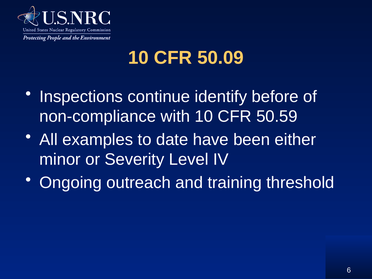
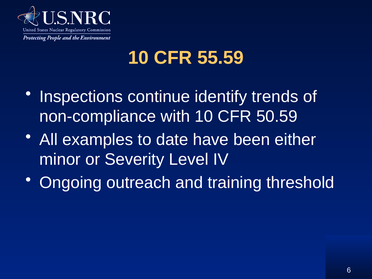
50.09: 50.09 -> 55.59 (221, 58)
before: before -> trends (275, 97)
